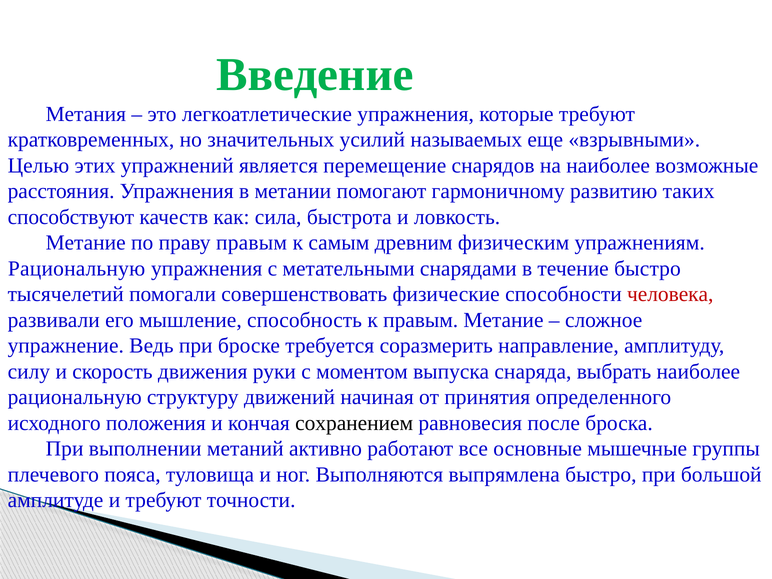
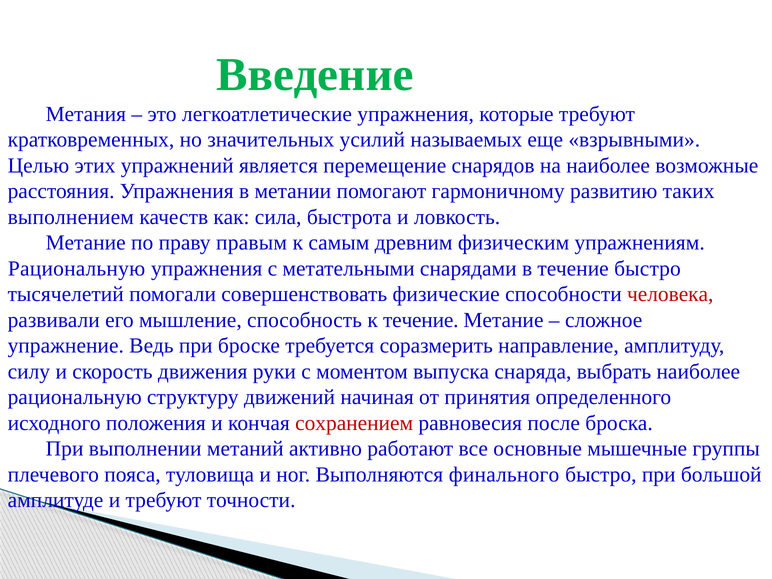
способствуют: способствуют -> выполнением (71, 217)
к правым: правым -> течение (421, 320)
сохранением colour: black -> red (354, 423)
выпрямлена: выпрямлена -> финального (504, 474)
